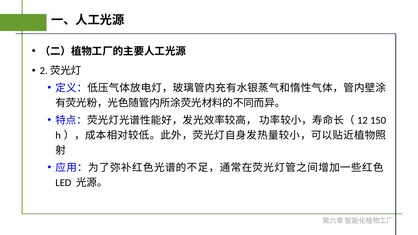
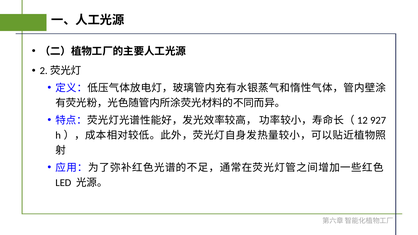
150: 150 -> 927 (378, 120)
